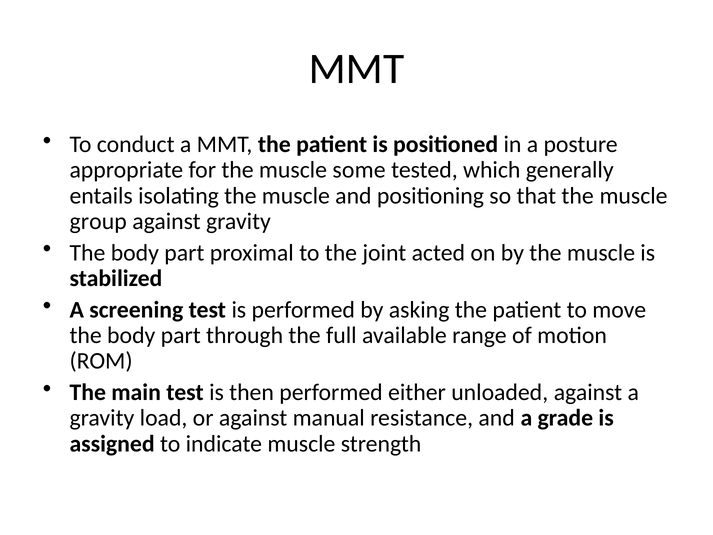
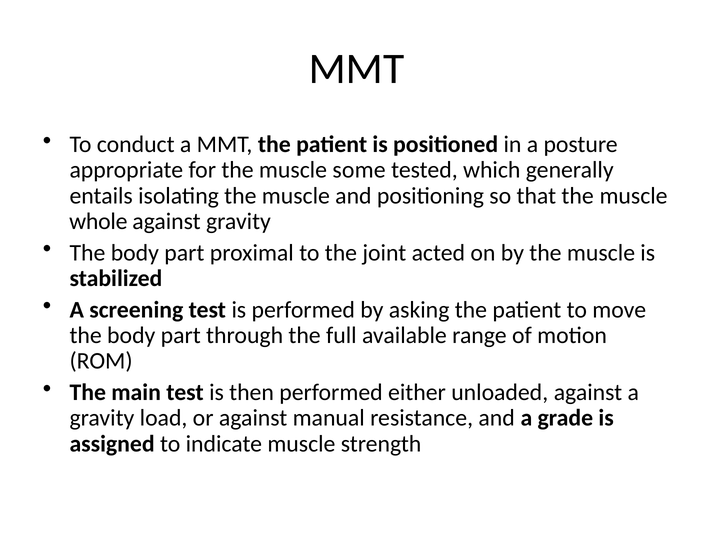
group: group -> whole (98, 221)
